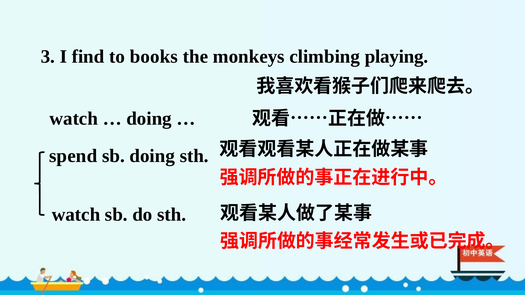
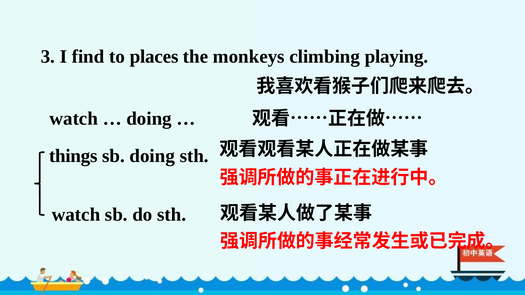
books: books -> places (154, 57)
spend: spend -> things (73, 156)
